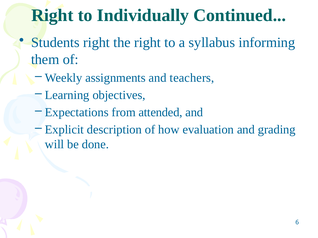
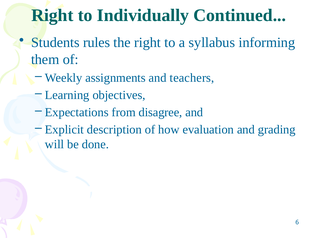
Students right: right -> rules (97, 43)
attended: attended -> disagree (161, 113)
